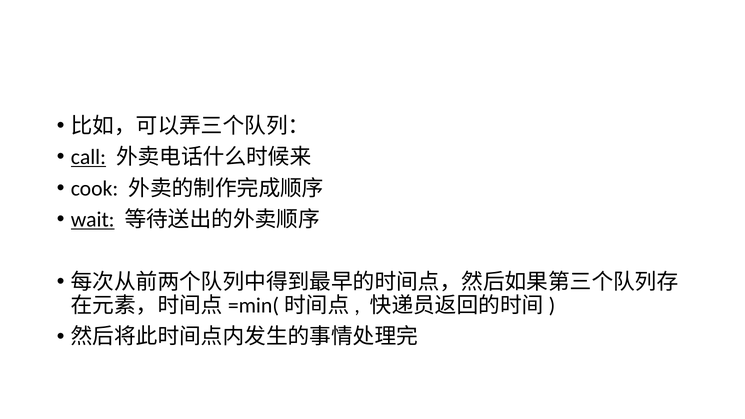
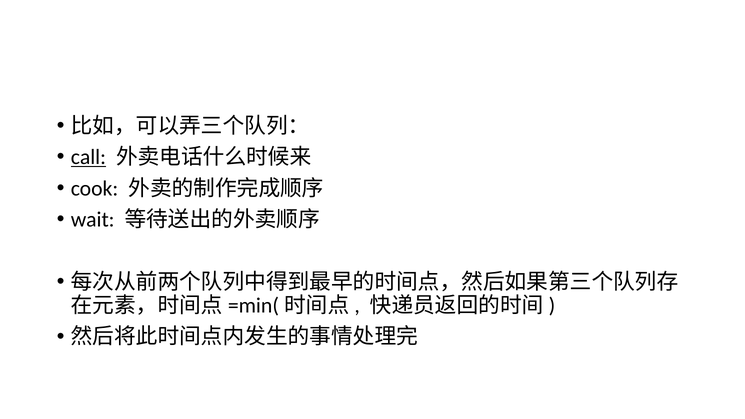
wait underline: present -> none (93, 220)
